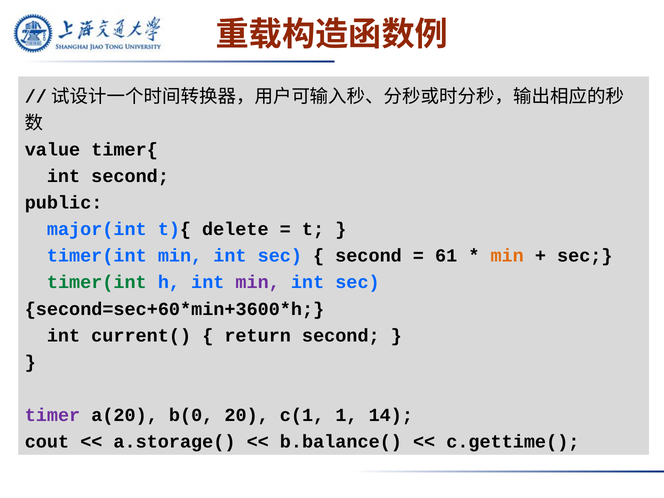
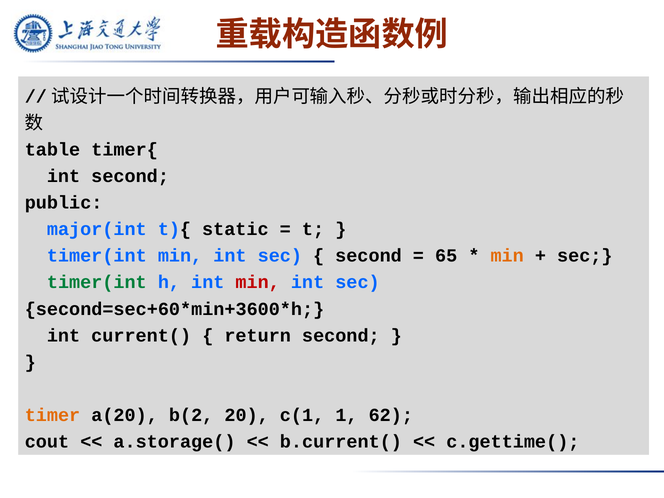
value: value -> table (52, 150)
delete: delete -> static (235, 229)
61: 61 -> 65 (446, 256)
min colour: purple -> red (258, 282)
timer colour: purple -> orange (52, 415)
b(0: b(0 -> b(2 (191, 415)
14: 14 -> 62 (391, 415)
b.balance(: b.balance( -> b.current( (341, 442)
